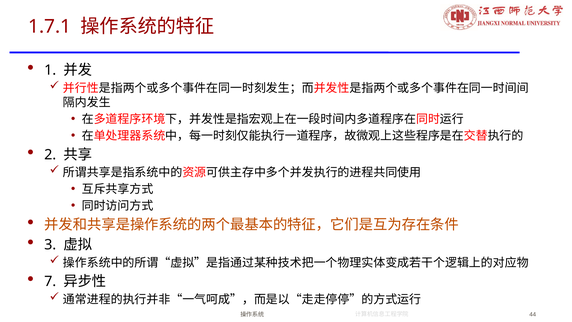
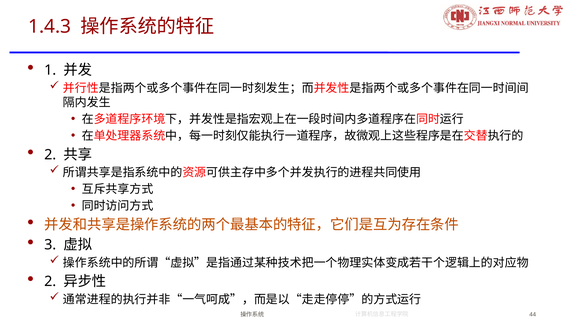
1.7.1: 1.7.1 -> 1.4.3 (50, 26)
7: 7 -> 2 (50, 281)
